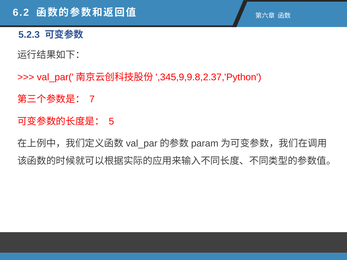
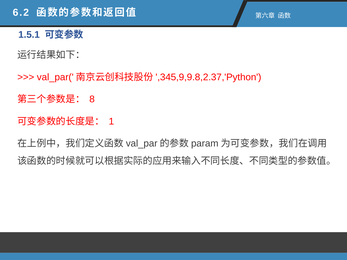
5.2.3: 5.2.3 -> 1.5.1 (29, 35)
7: 7 -> 8 (92, 99)
5: 5 -> 1 (111, 122)
